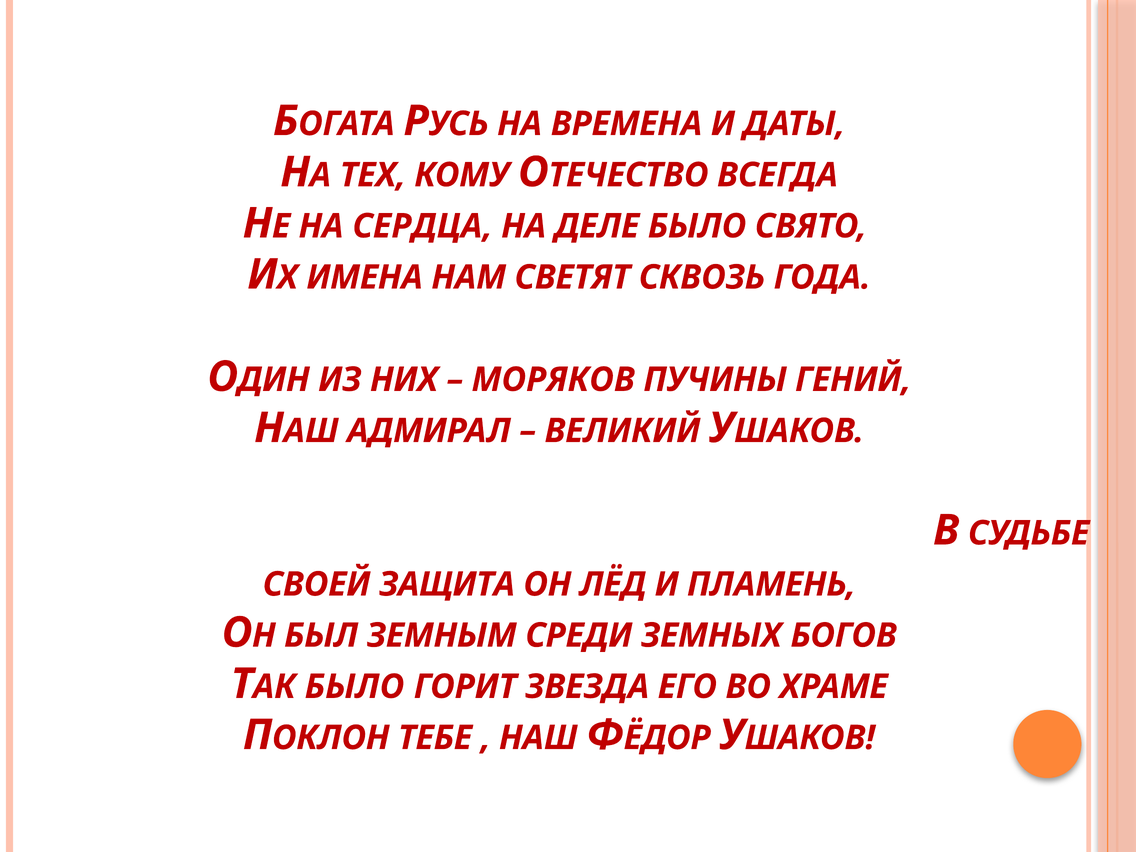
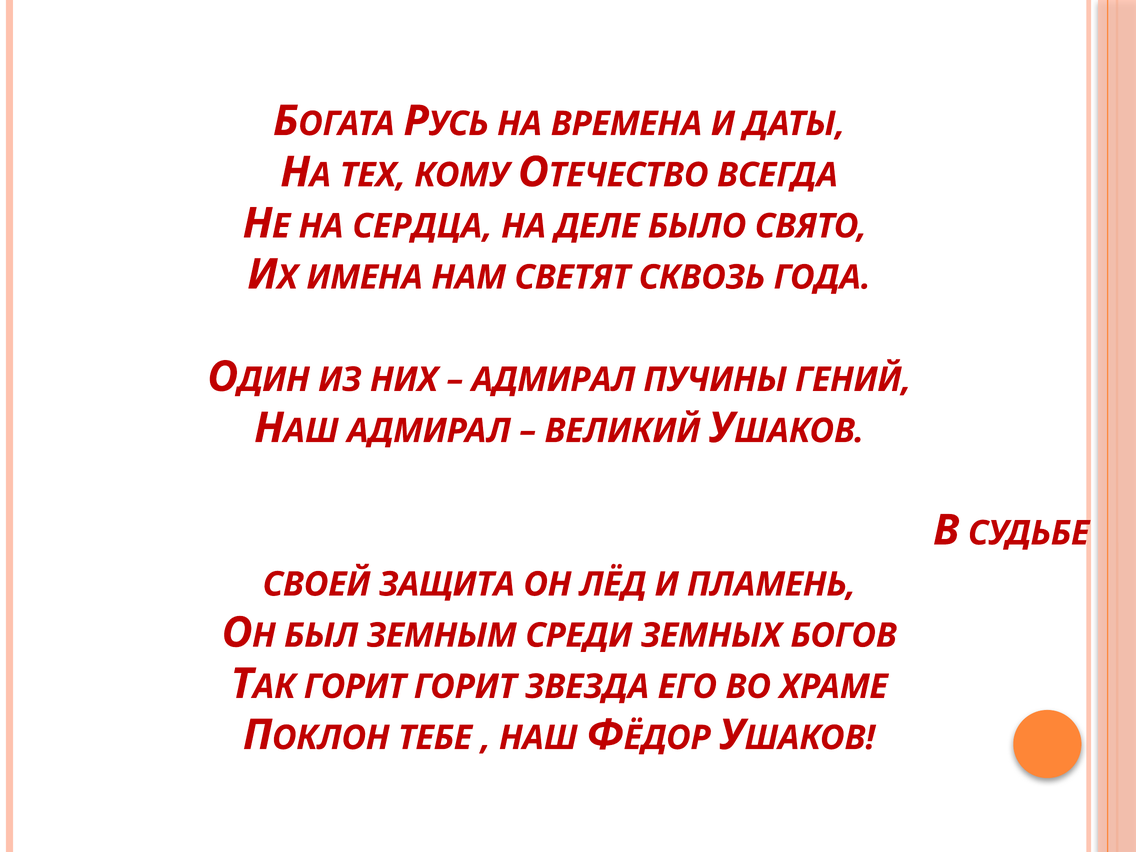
МОРЯКОВ: МОРЯКОВ -> АДМИРАЛ (553, 380)
БЫЛО: БЫЛО -> ГОРИТ (355, 687)
